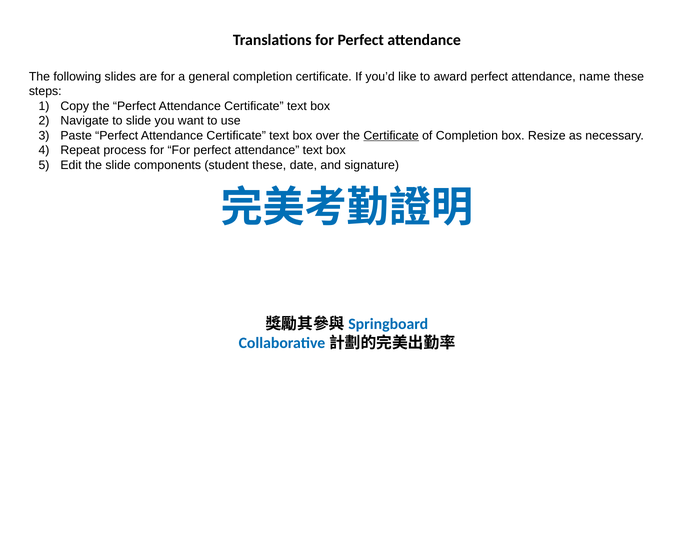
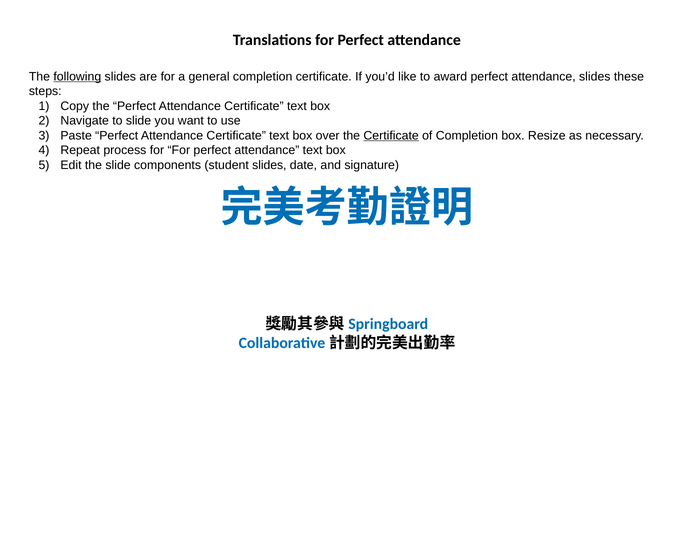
following underline: none -> present (77, 76)
attendance name: name -> slides (595, 76)
student these: these -> slides (269, 165)
